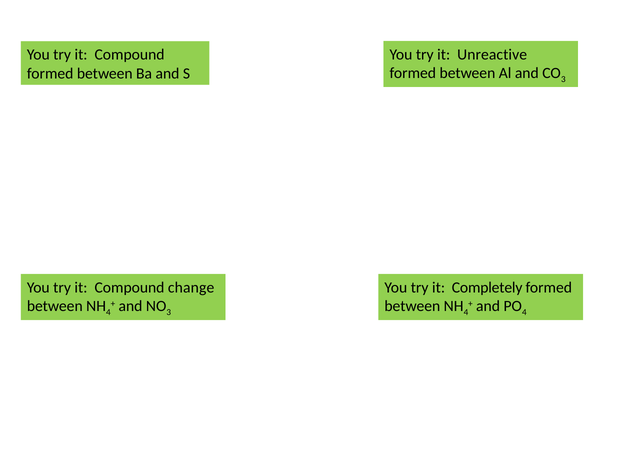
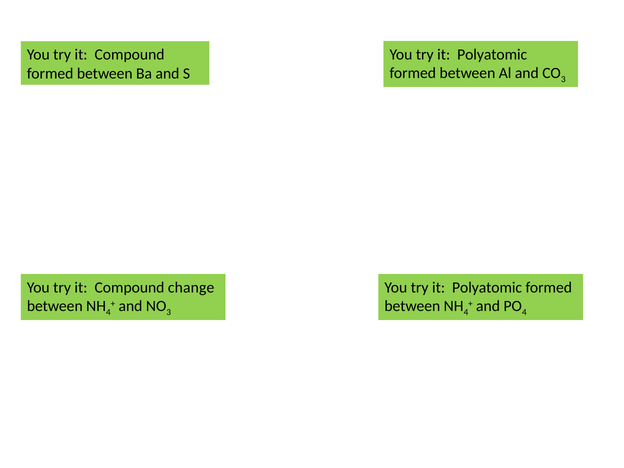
Unreactive: Unreactive -> Polyatomic (492, 54)
Completely: Completely -> Polyatomic (487, 287)
